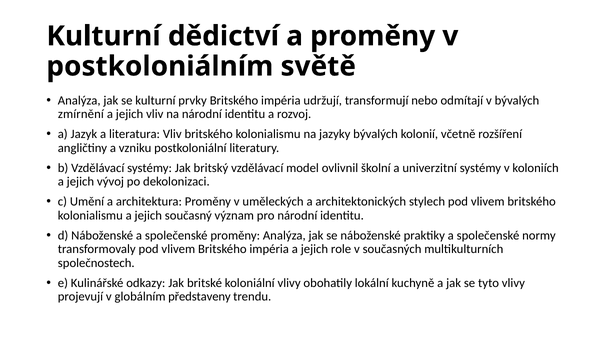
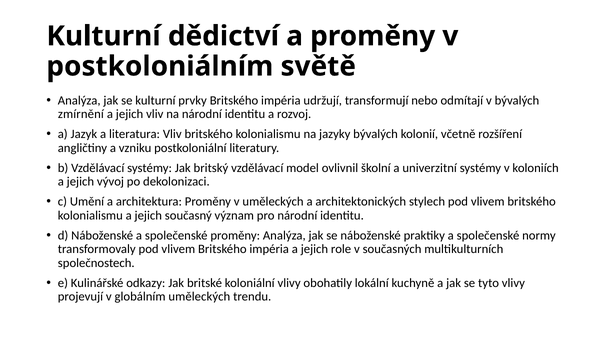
globálním představeny: představeny -> uměleckých (199, 296)
